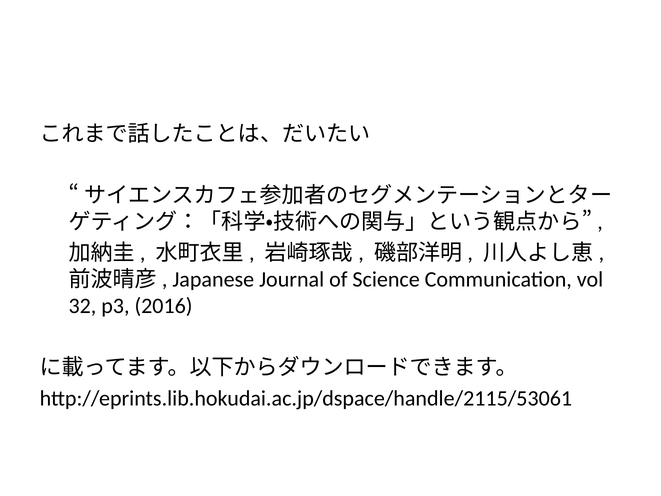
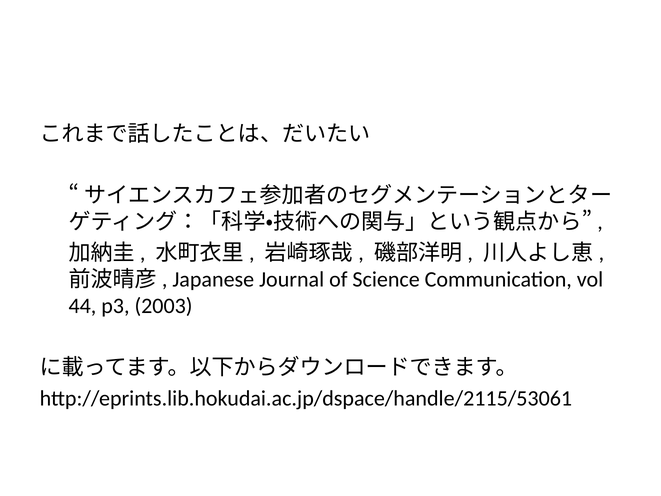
32: 32 -> 44 (82, 306)
2016: 2016 -> 2003 (164, 306)
